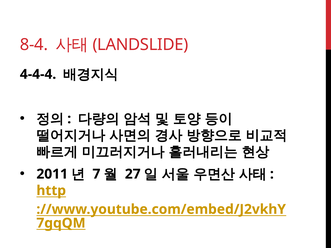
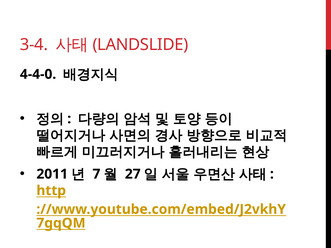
8-4: 8-4 -> 3-4 (34, 45)
4-4-4: 4-4-4 -> 4-4-0 (38, 74)
